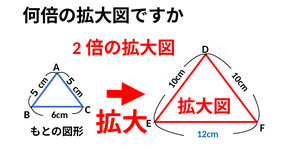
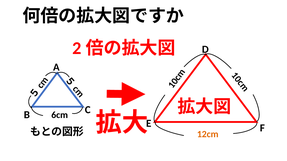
12cm colour: blue -> orange (208, 134)
